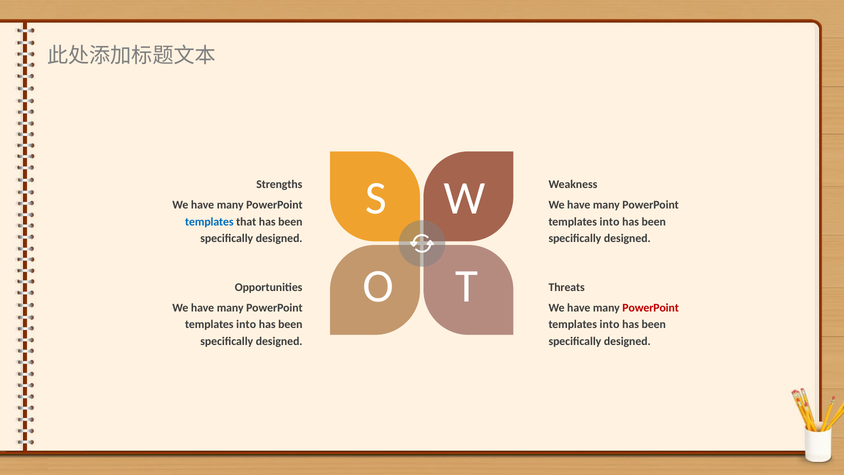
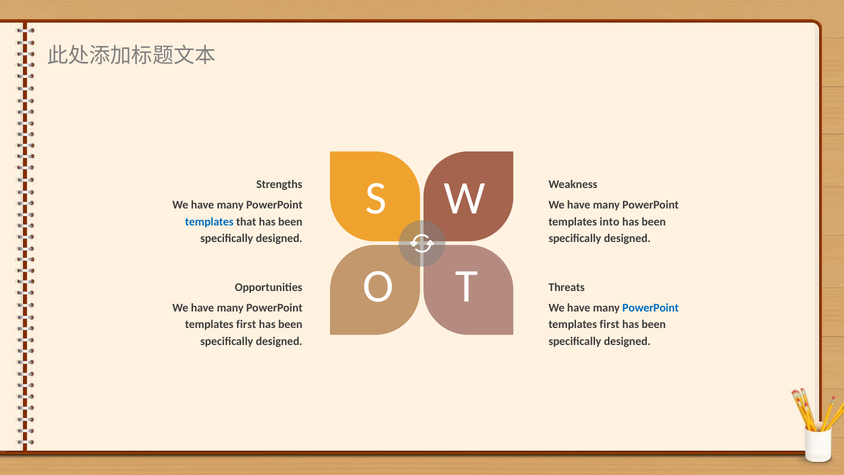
PowerPoint colour: red -> blue (651, 308)
into: into -> first (246, 324)
into: into -> first (610, 324)
